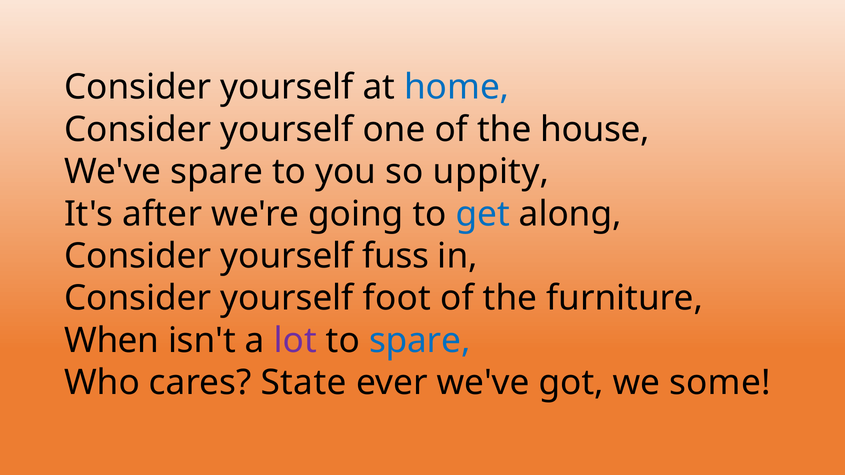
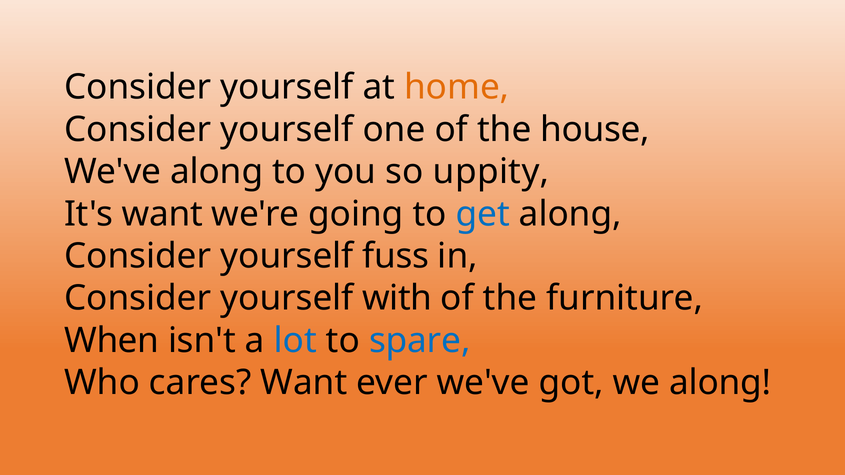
home colour: blue -> orange (457, 87)
We've spare: spare -> along (217, 172)
It's after: after -> want (162, 214)
foot: foot -> with (397, 299)
lot colour: purple -> blue (295, 341)
cares State: State -> Want (304, 383)
we some: some -> along (720, 383)
